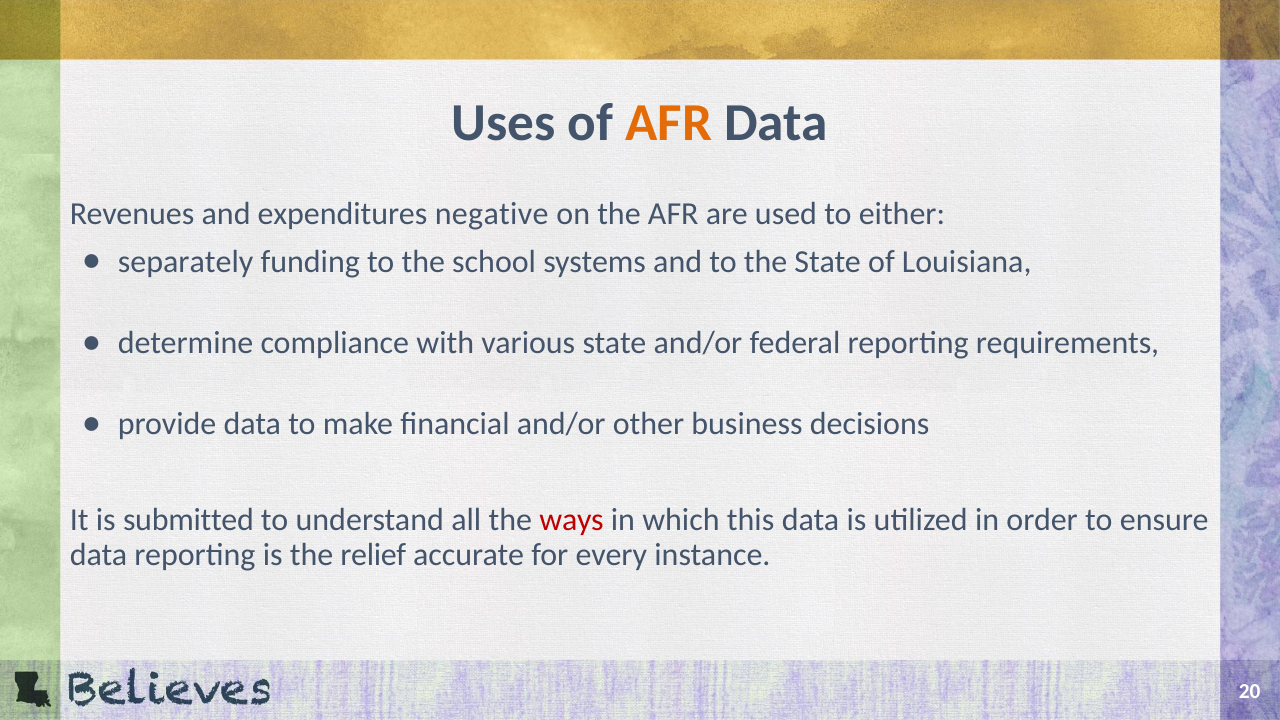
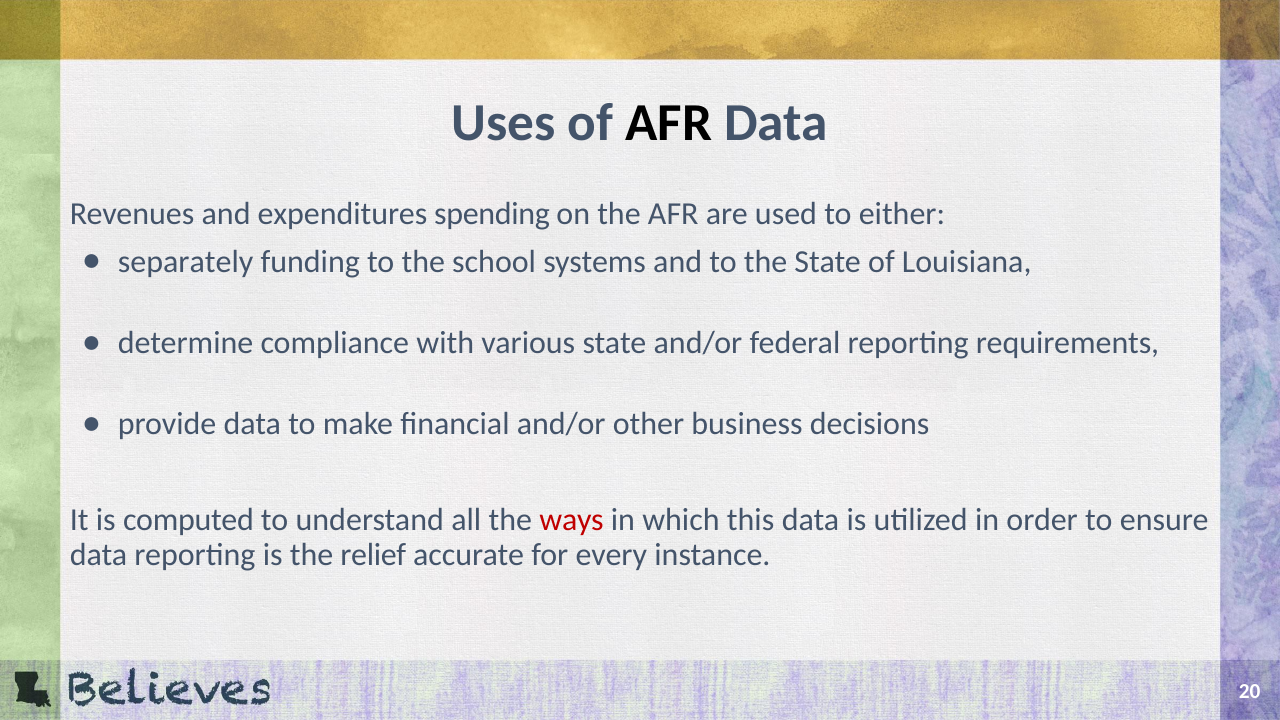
AFR colour: orange -> black (669, 123)
negative: negative -> spending (492, 214)
submitted: submitted -> computed (188, 520)
